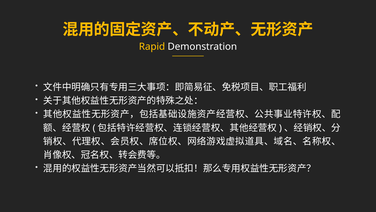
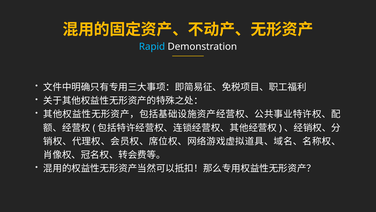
Rapid colour: yellow -> light blue (152, 46)
